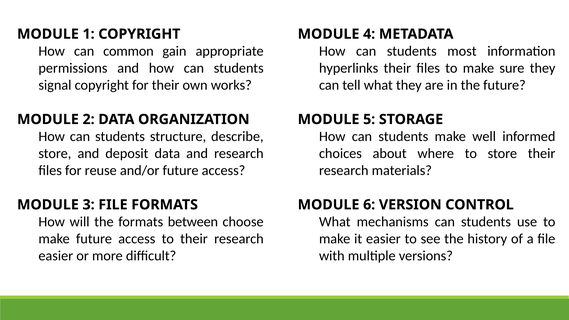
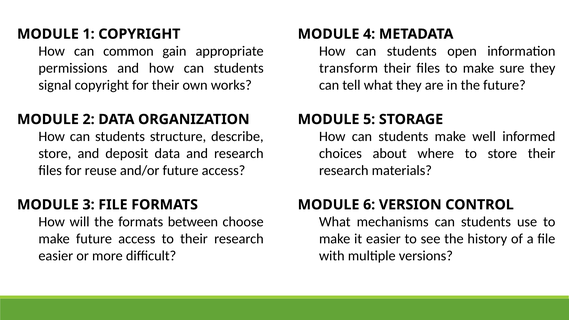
most: most -> open (462, 51)
hyperlinks: hyperlinks -> transform (349, 68)
